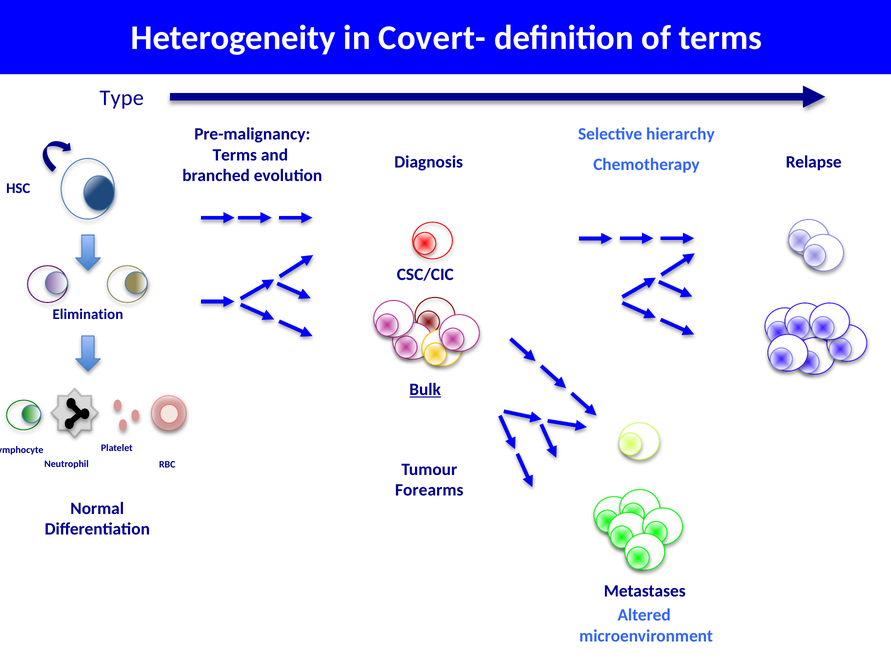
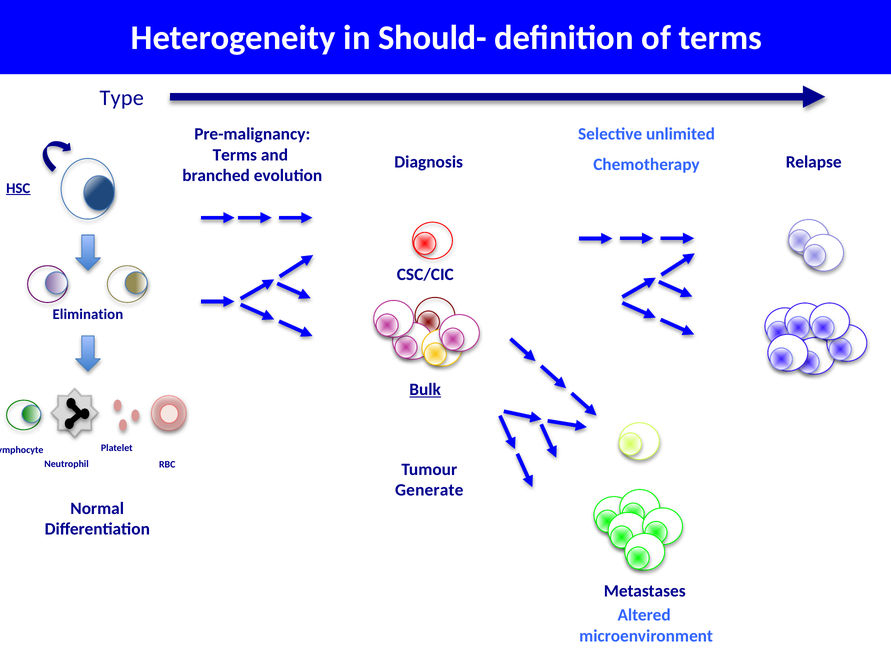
Covert-: Covert- -> Should- (433, 38)
hierarchy: hierarchy -> unlimited (680, 134)
HSC underline: none -> present (18, 188)
Forearms: Forearms -> Generate (429, 490)
